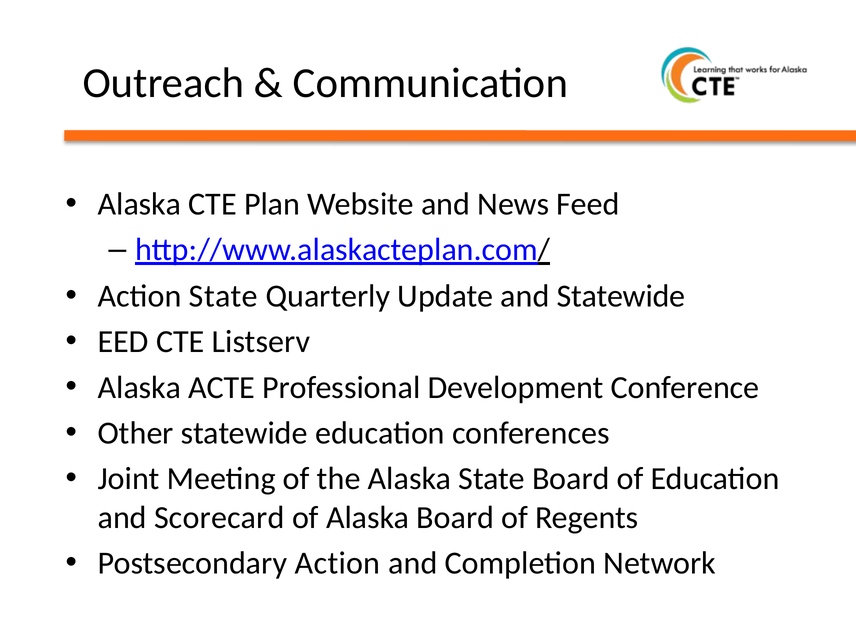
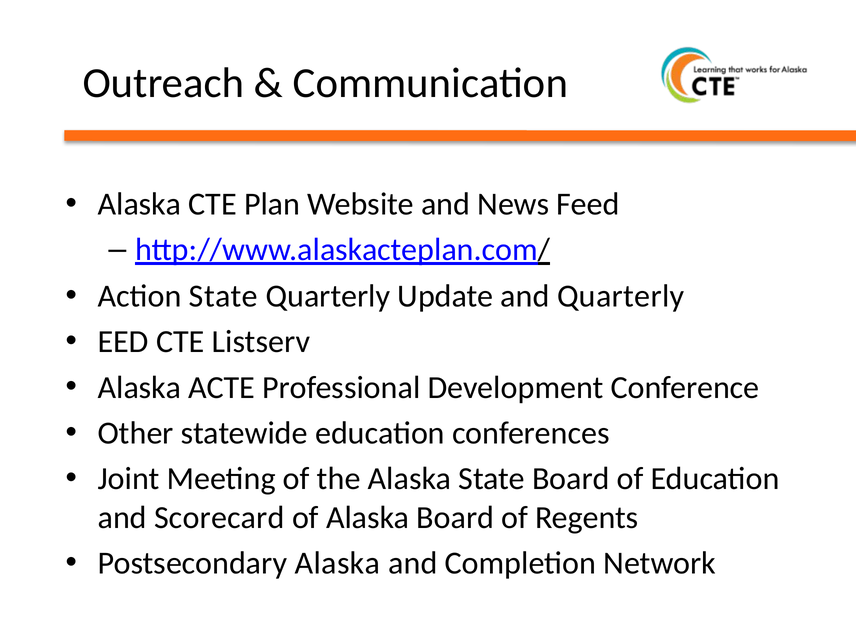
and Statewide: Statewide -> Quarterly (621, 296)
Postsecondary Action: Action -> Alaska (338, 563)
